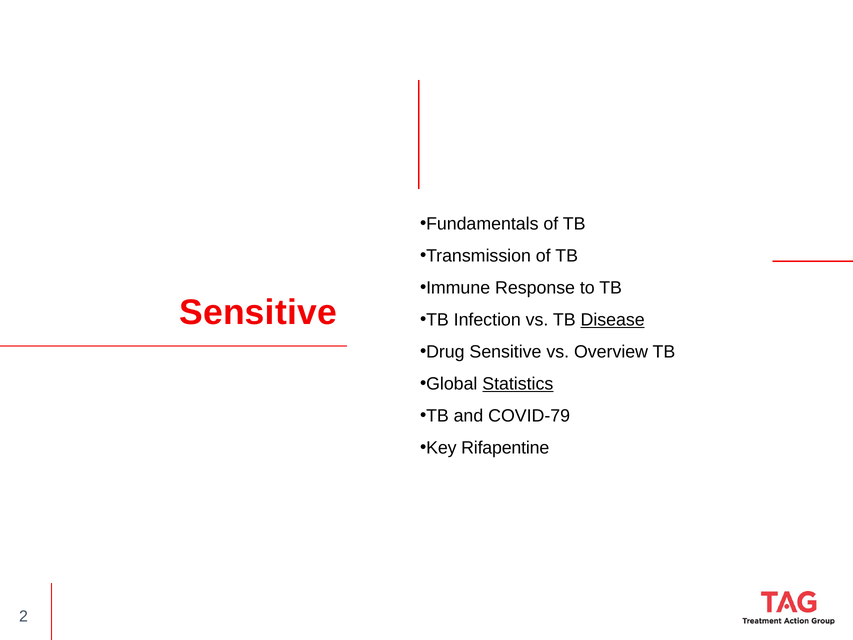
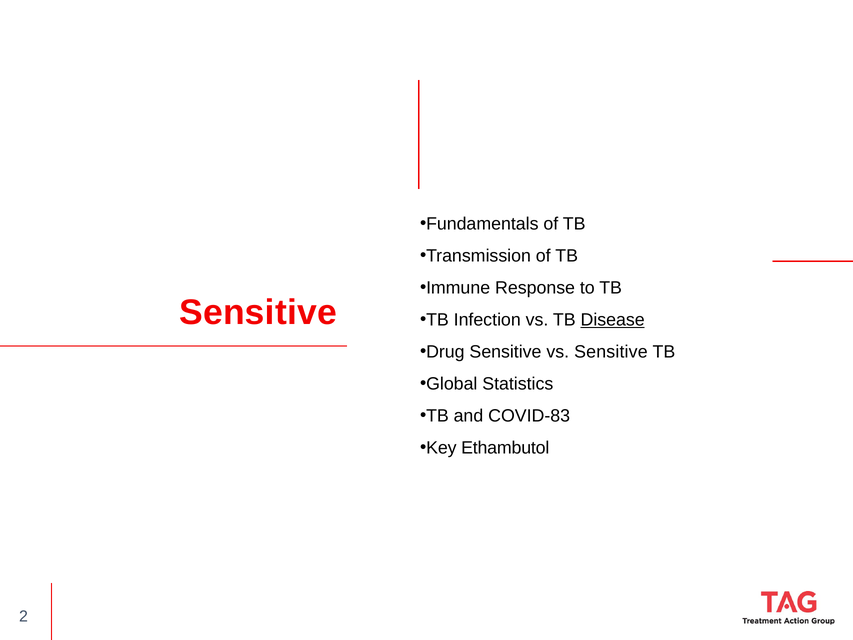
vs Overview: Overview -> Sensitive (611, 352)
Statistics underline: present -> none (518, 384)
COVID-79: COVID-79 -> COVID-83 (529, 416)
Rifapentine: Rifapentine -> Ethambutol (505, 448)
